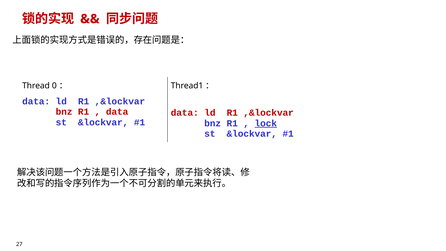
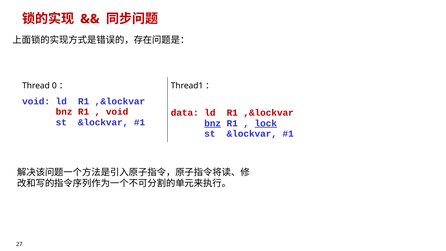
data: data -> void (36, 101)
data: data -> void (117, 112)
bnz underline: none -> present (213, 123)
